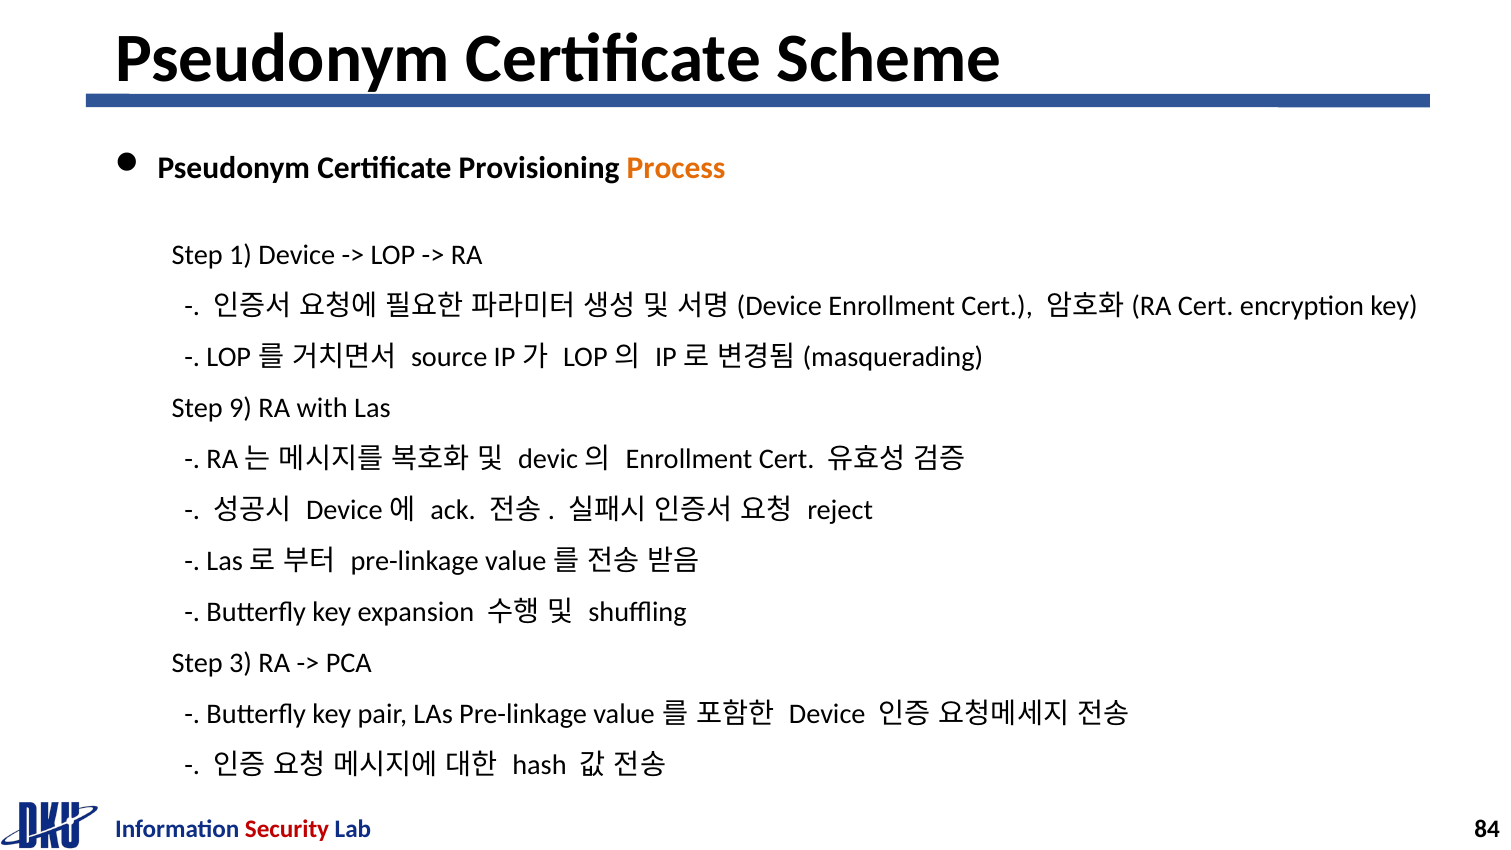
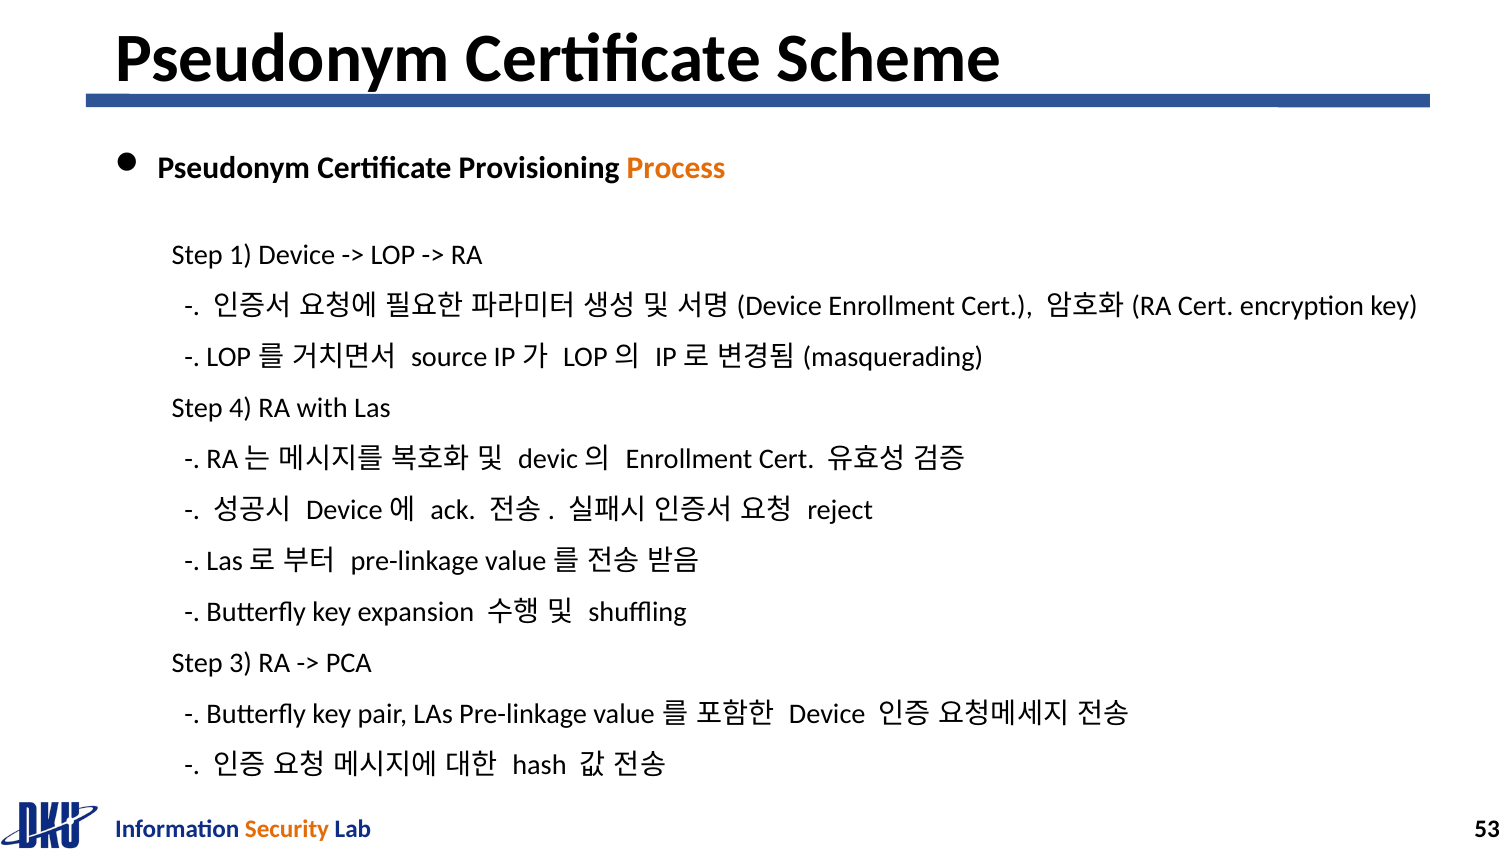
9: 9 -> 4 (241, 408)
Security colour: red -> orange (287, 829)
84: 84 -> 53 (1487, 829)
